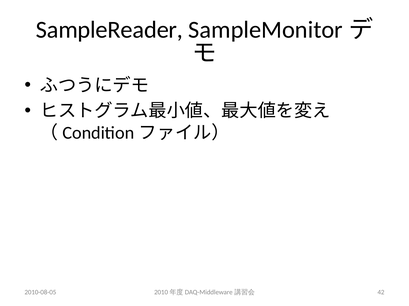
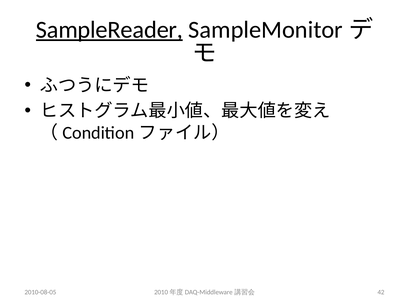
SampleReader underline: none -> present (109, 30)
